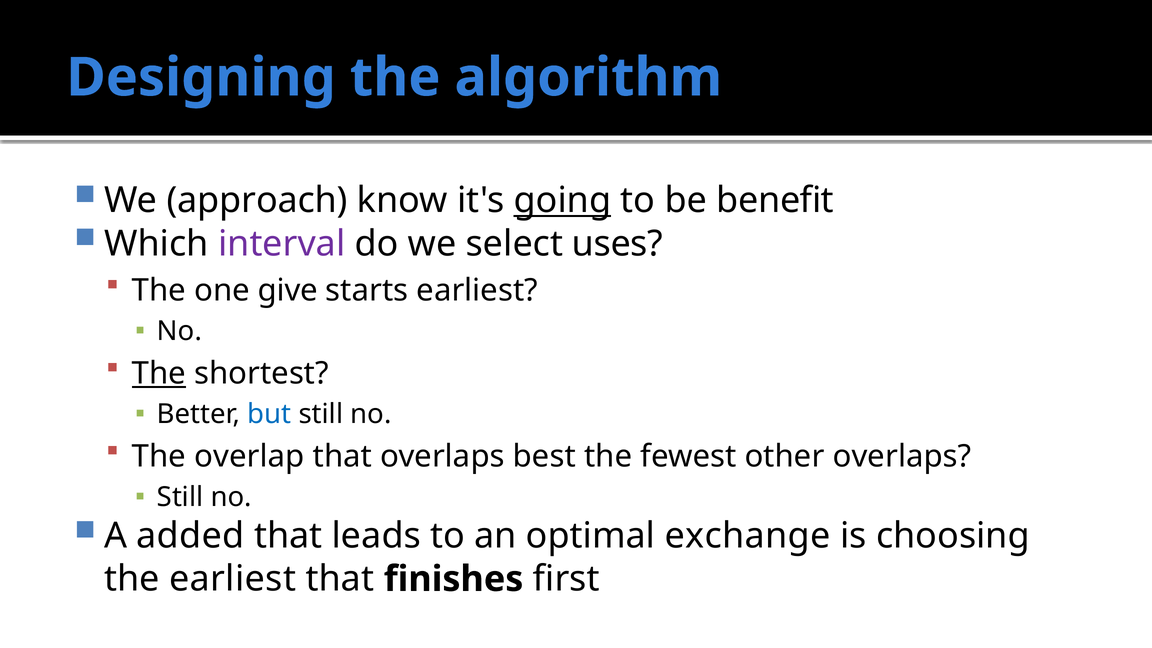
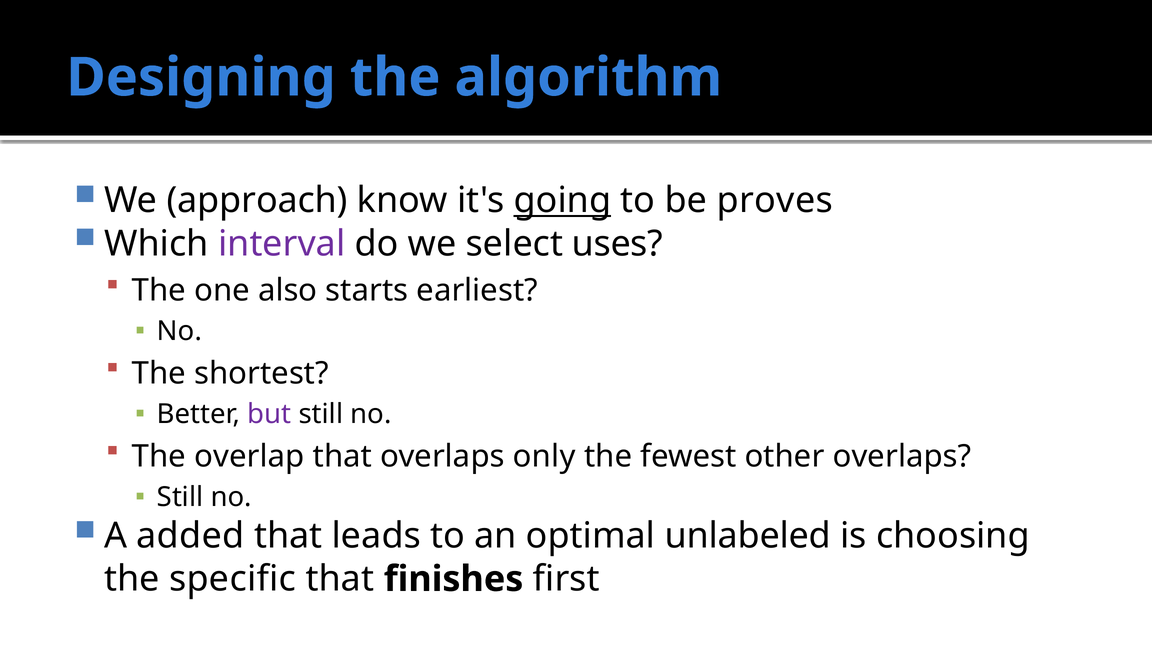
benefit: benefit -> proves (775, 200)
give: give -> also (288, 290)
The underline: present -> none (159, 373)
but colour: blue -> purple (269, 414)
best: best -> only (544, 456)
exchange: exchange -> unlabeled (748, 536)
the earliest: earliest -> specific (233, 579)
